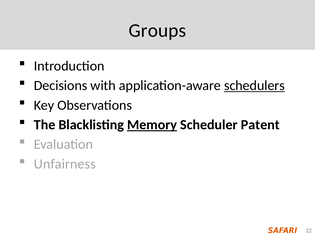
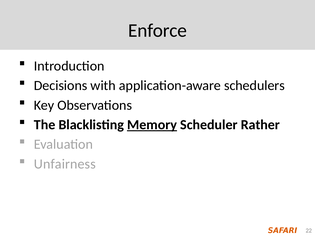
Groups: Groups -> Enforce (158, 30)
schedulers underline: present -> none (254, 86)
Patent: Patent -> Rather (260, 125)
